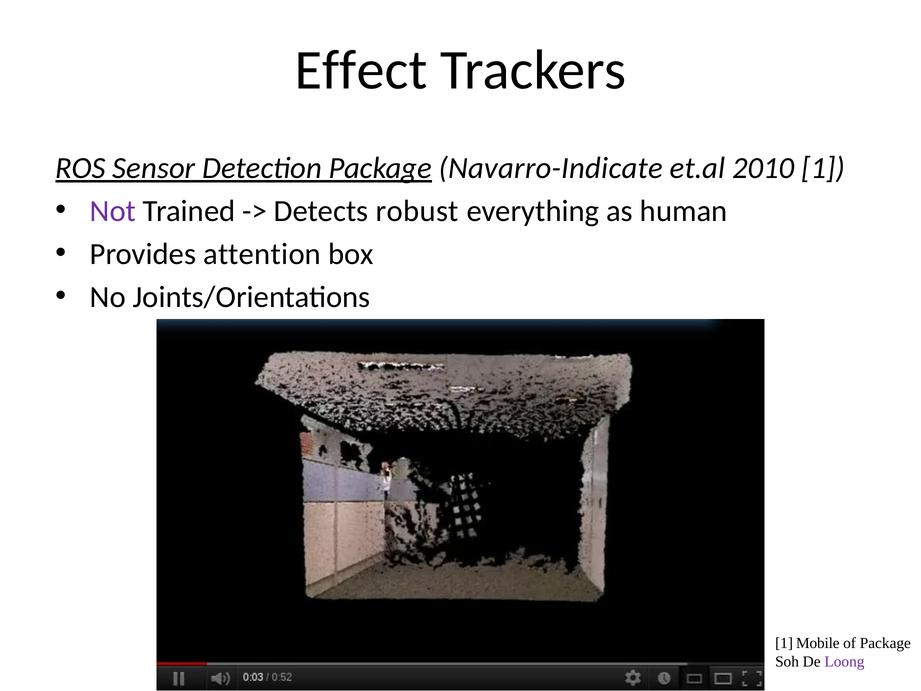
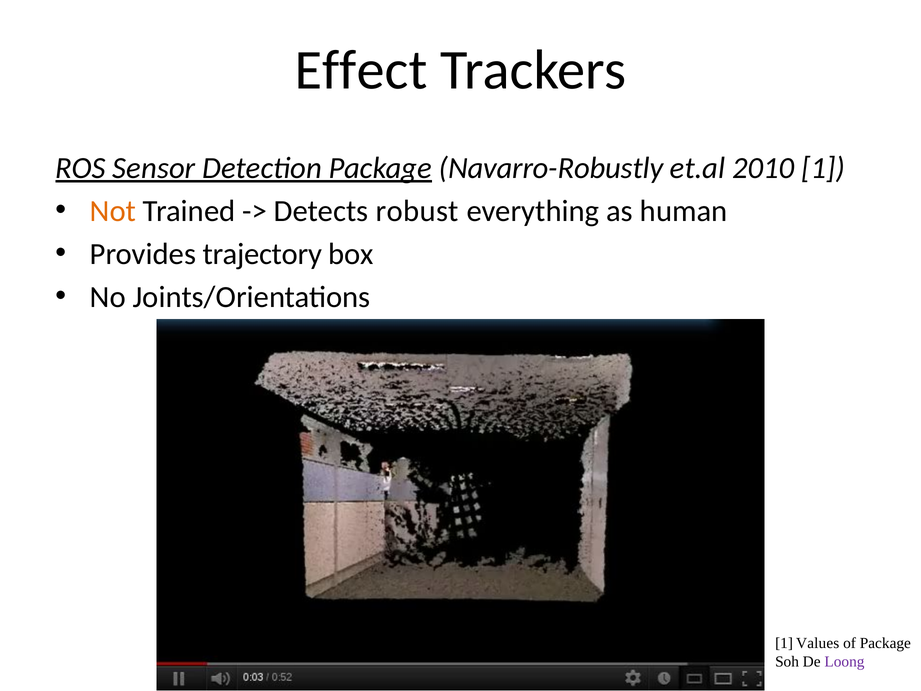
Navarro-Indicate: Navarro-Indicate -> Navarro-Robustly (551, 168)
Not colour: purple -> orange (113, 211)
attention: attention -> trajectory (262, 254)
Mobile: Mobile -> Values (818, 643)
